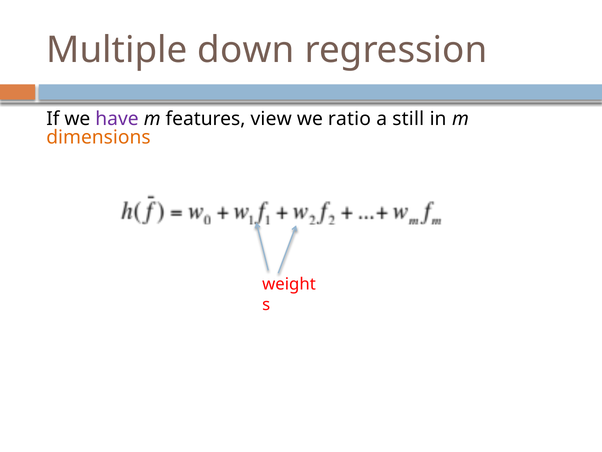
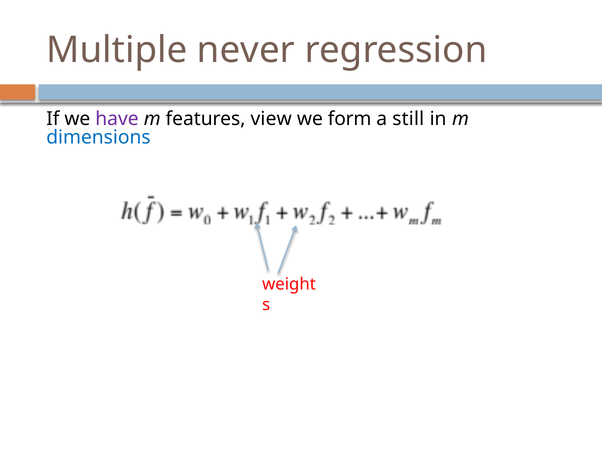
down: down -> never (246, 50)
ratio: ratio -> form (350, 119)
dimensions colour: orange -> blue (98, 137)
